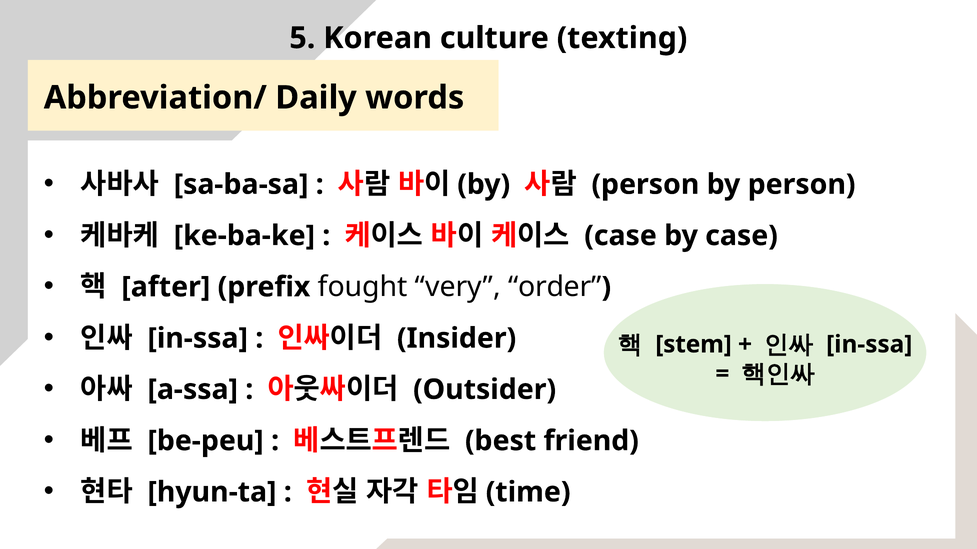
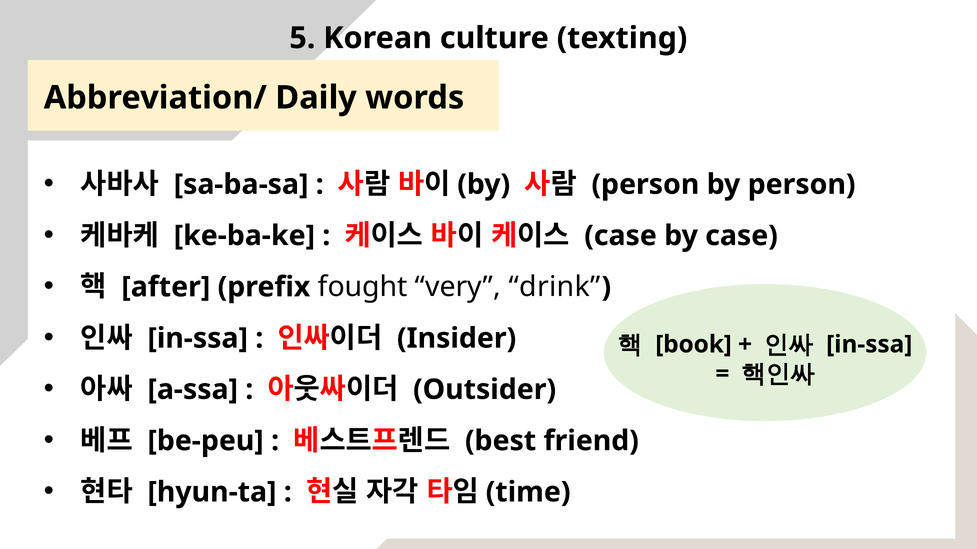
order: order -> drink (555, 287)
stem: stem -> book (694, 345)
